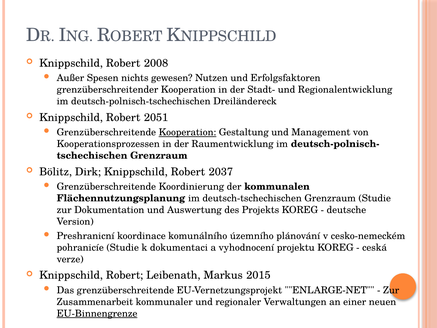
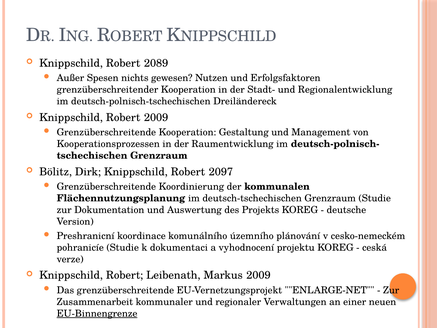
2008: 2008 -> 2089 (156, 63)
Robert 2051: 2051 -> 2009 (156, 117)
Kooperation underline: present -> none (187, 132)
2037: 2037 -> 2097 (221, 172)
Markus 2015: 2015 -> 2009 (258, 275)
